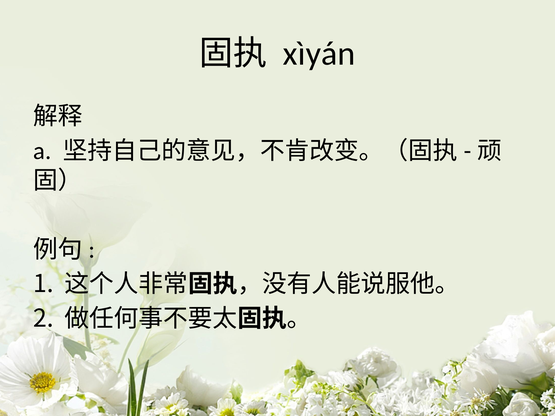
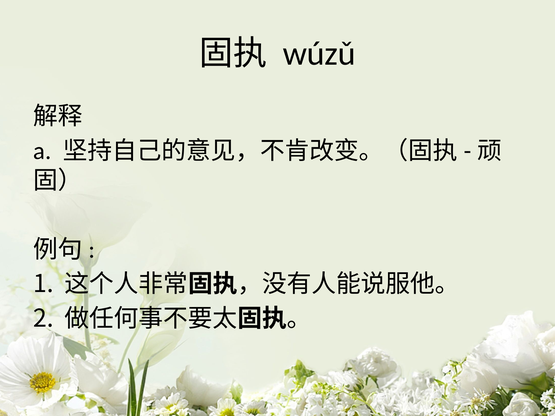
xìyán: xìyán -> wúzǔ (319, 54)
